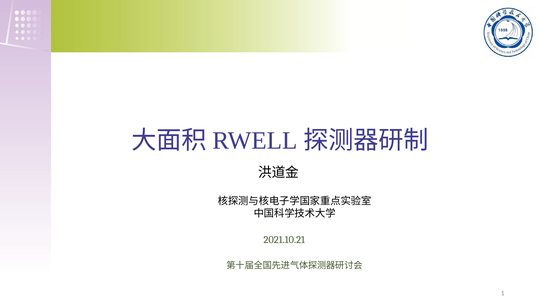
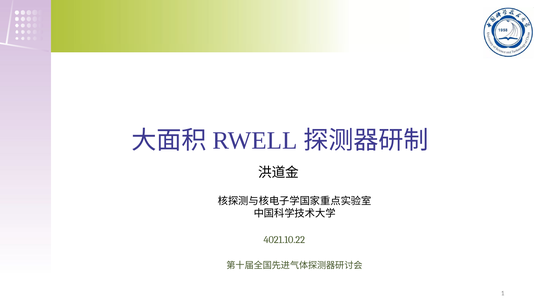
2021.10.21: 2021.10.21 -> 4021.10.22 (284, 240)
